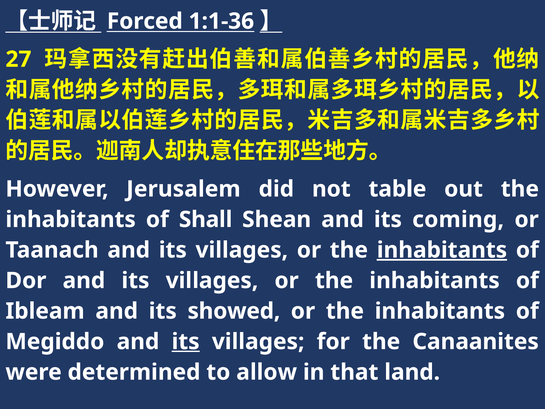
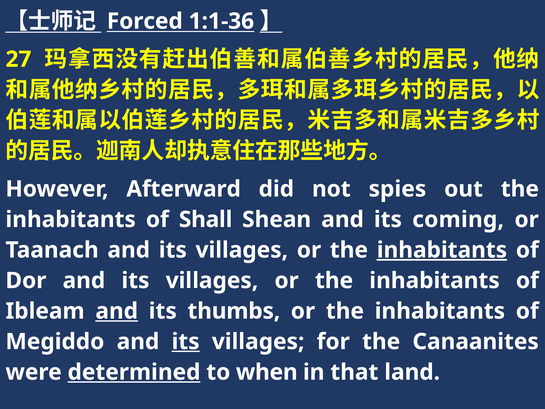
Jerusalem: Jerusalem -> Afterward (184, 189)
table: table -> spies (397, 189)
and underline: none -> present (117, 311)
showed: showed -> thumbs (234, 311)
determined underline: none -> present (134, 372)
allow: allow -> when (267, 372)
